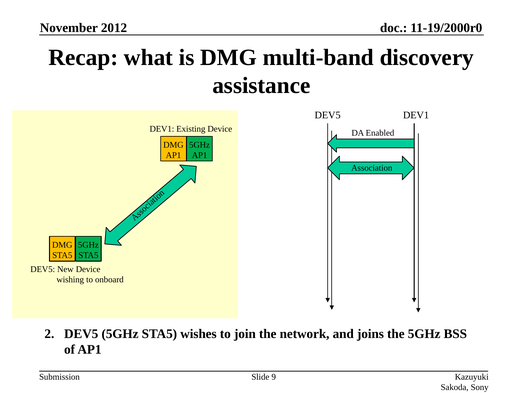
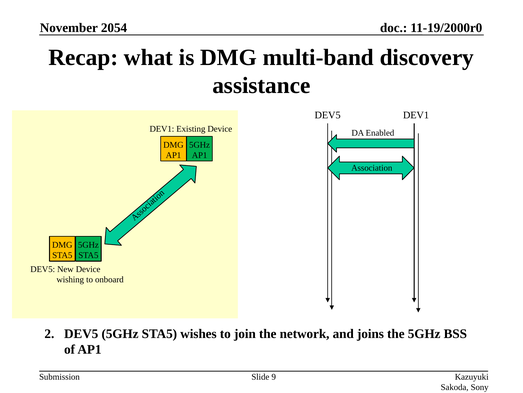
2012: 2012 -> 2054 (114, 28)
